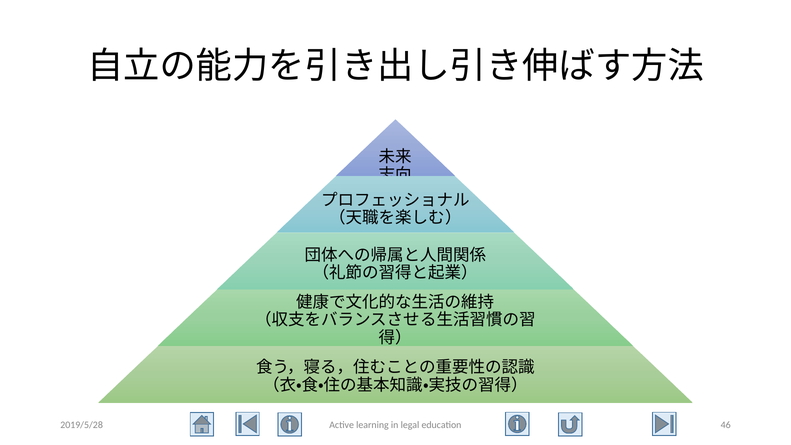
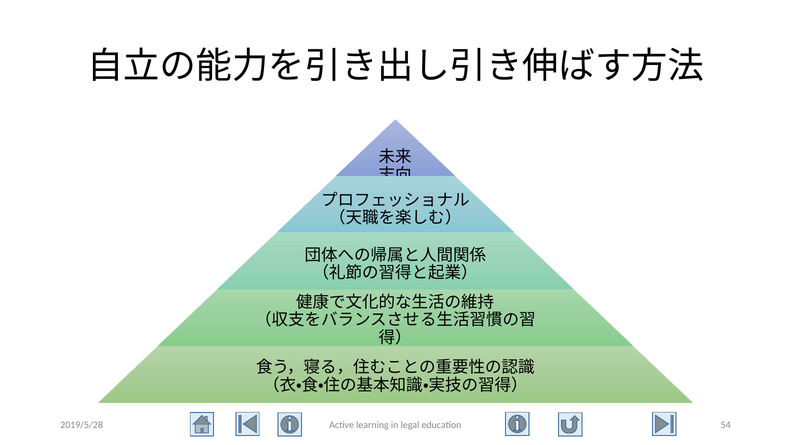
46: 46 -> 54 (726, 425)
